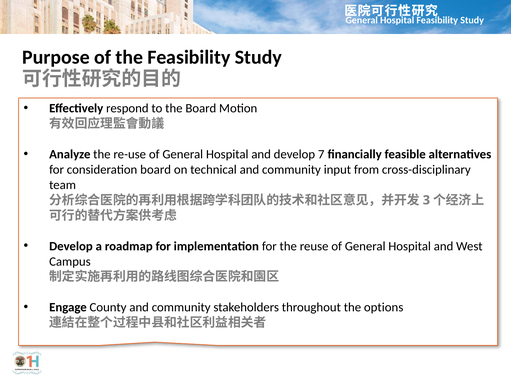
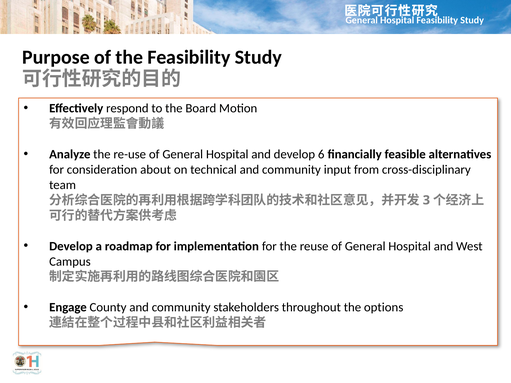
7: 7 -> 6 (321, 154)
consideration board: board -> about (156, 170)
